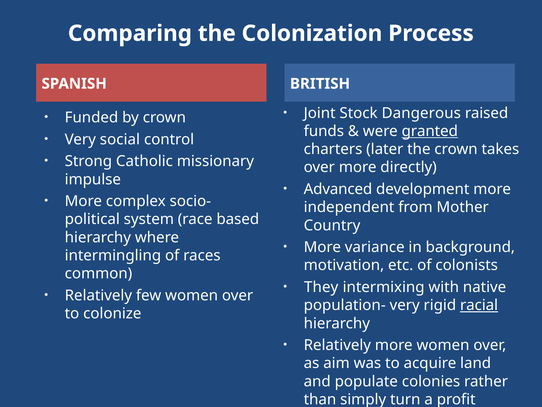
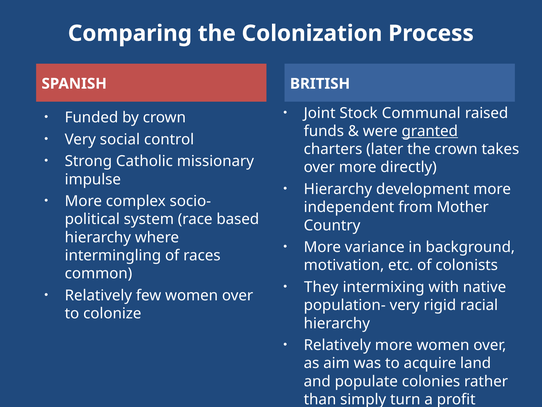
Dangerous: Dangerous -> Communal (421, 113)
Advanced: Advanced -> Hierarchy (338, 189)
racial underline: present -> none (479, 305)
